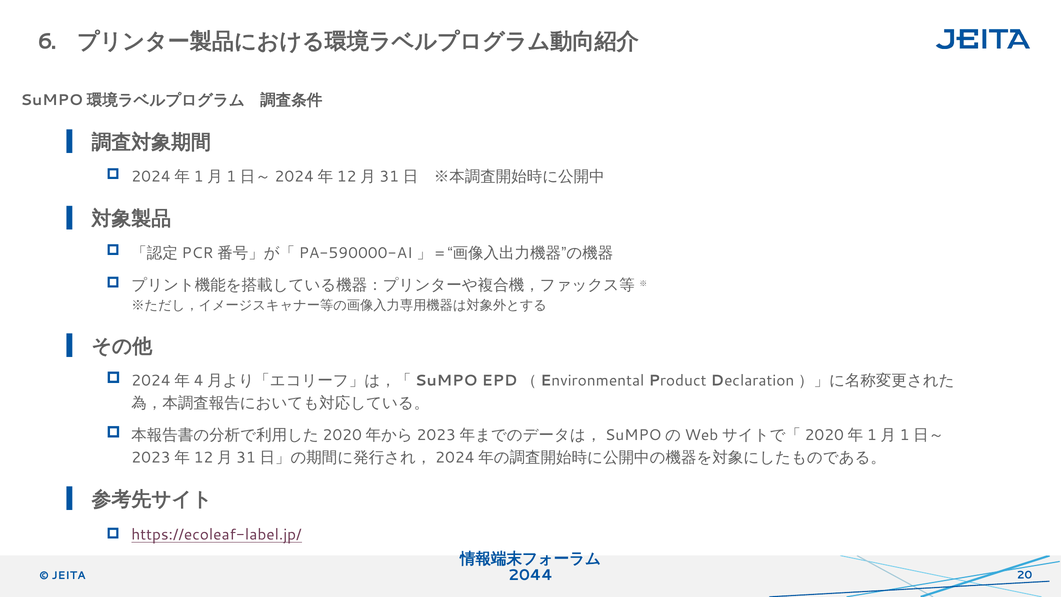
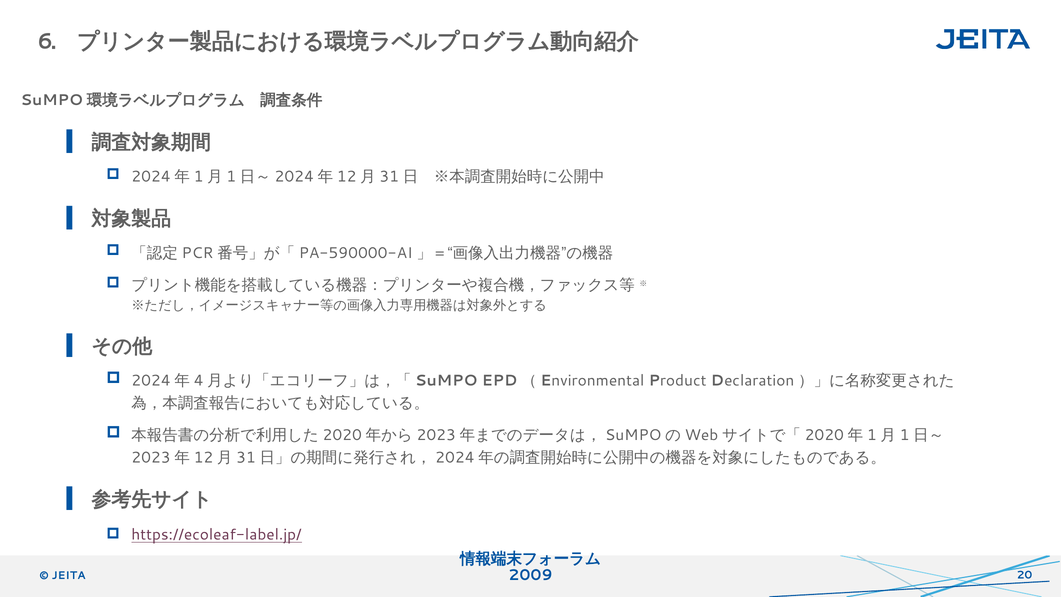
2044: 2044 -> 2009 (530, 575)
